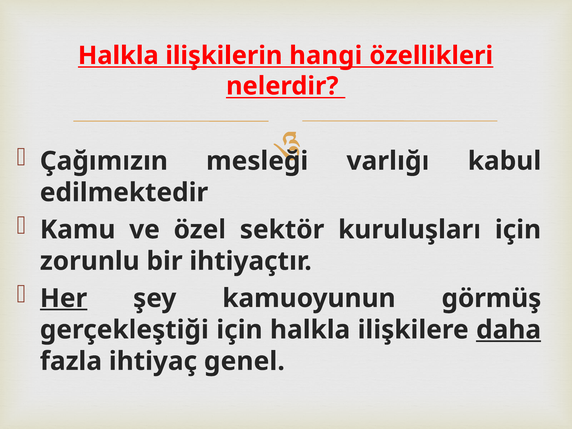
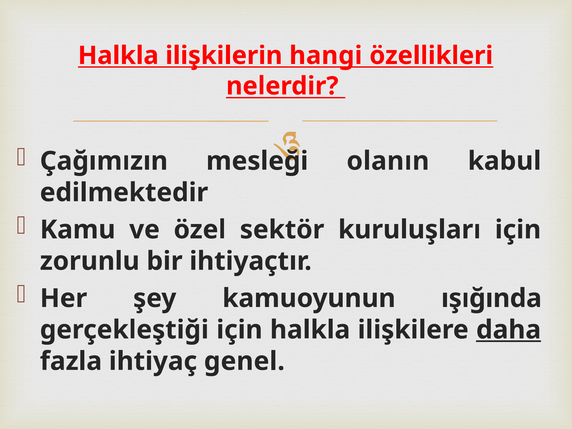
varlığı: varlığı -> olanın (388, 161)
Her underline: present -> none (64, 298)
görmüş: görmüş -> ışığında (491, 298)
